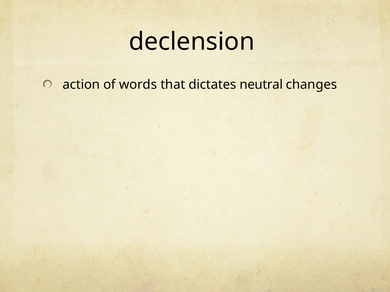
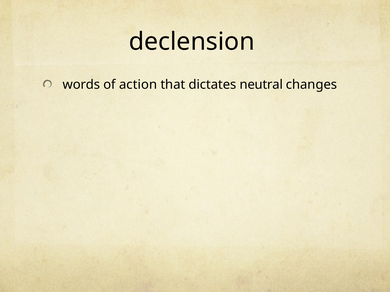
action: action -> words (81, 85)
words: words -> action (138, 85)
